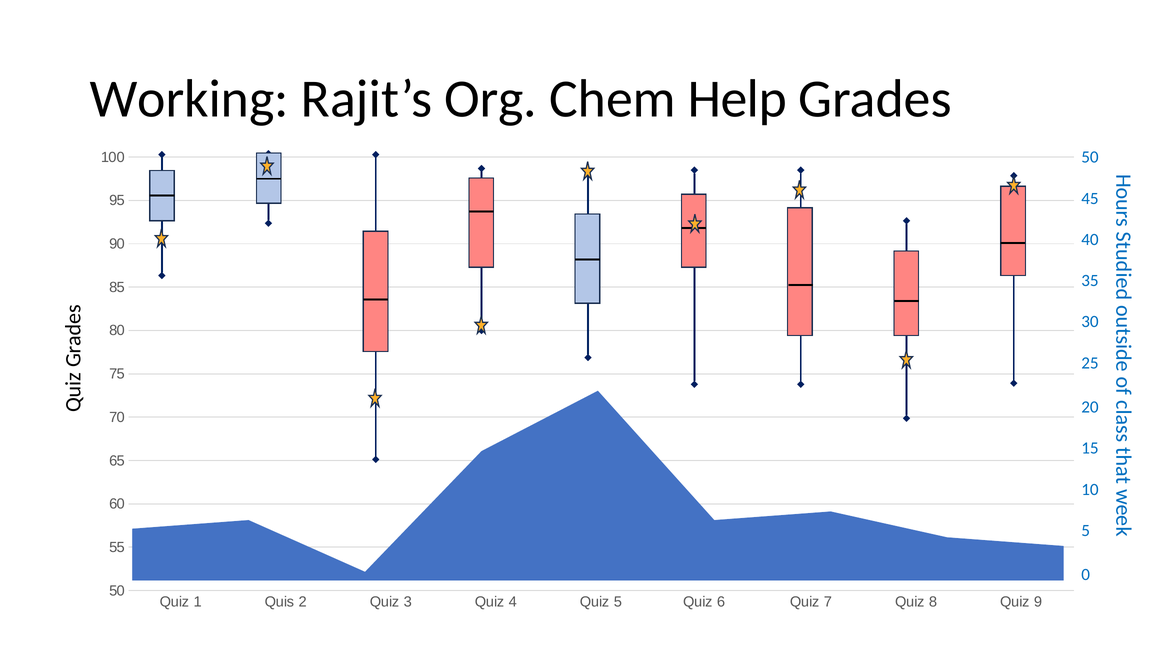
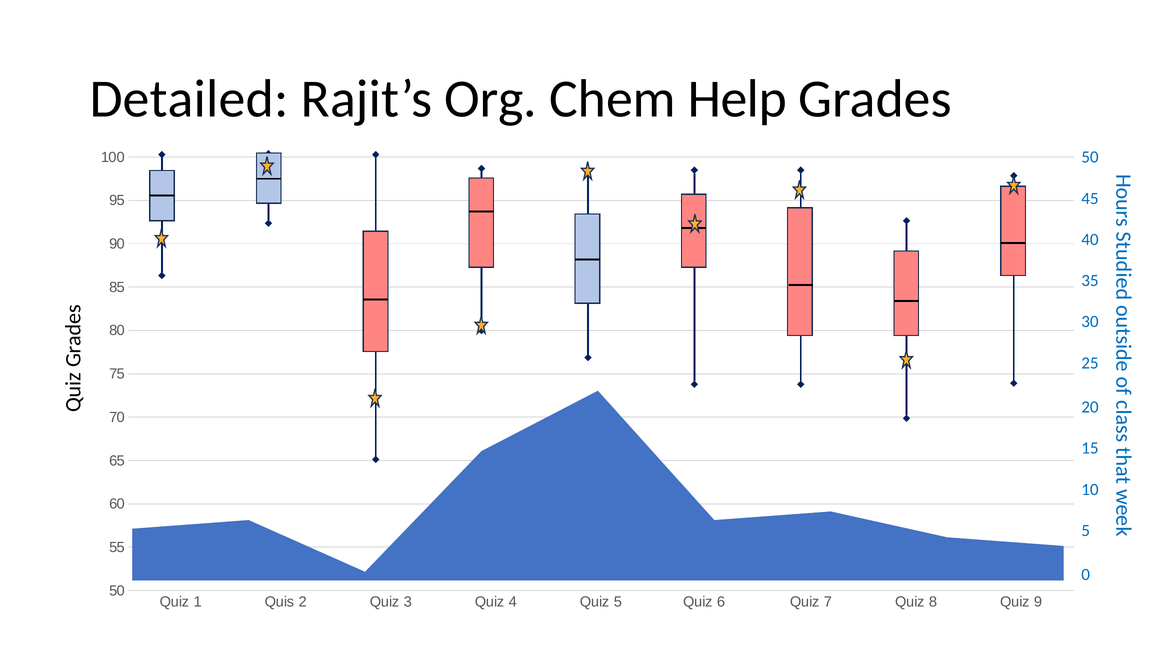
Working: Working -> Detailed (189, 99)
